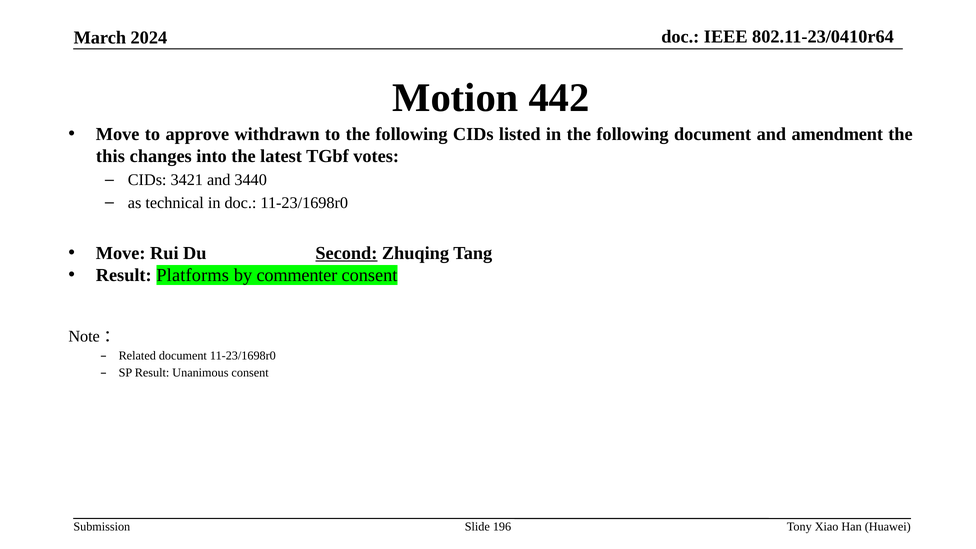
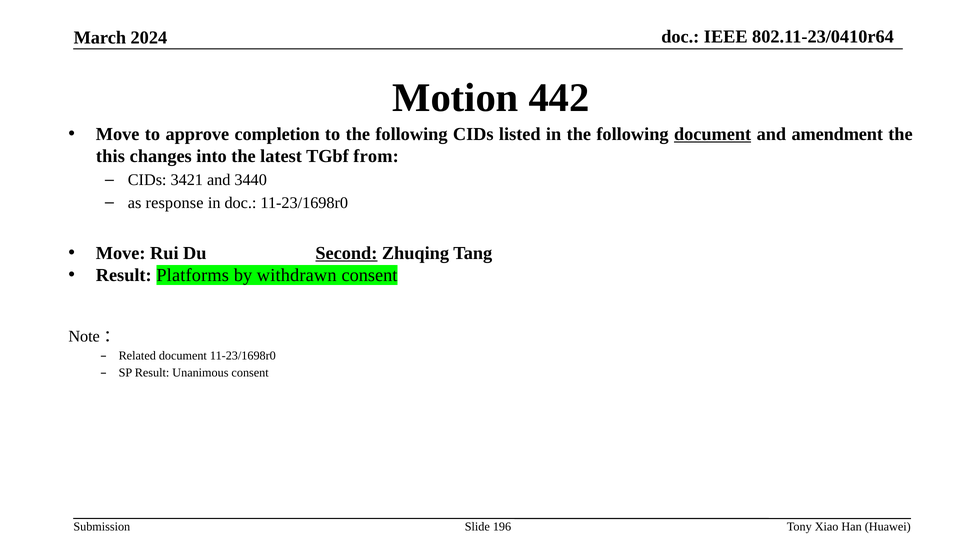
withdrawn: withdrawn -> completion (277, 134)
document underline: none -> present (713, 134)
votes: votes -> from (376, 156)
technical: technical -> response (175, 203)
commenter: commenter -> withdrawn (297, 275)
